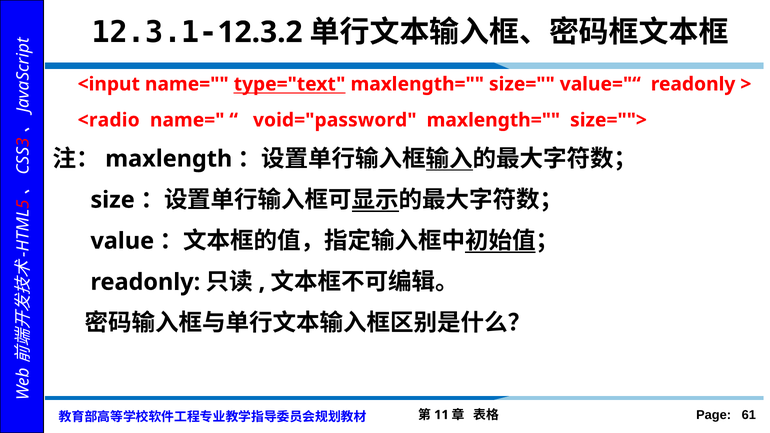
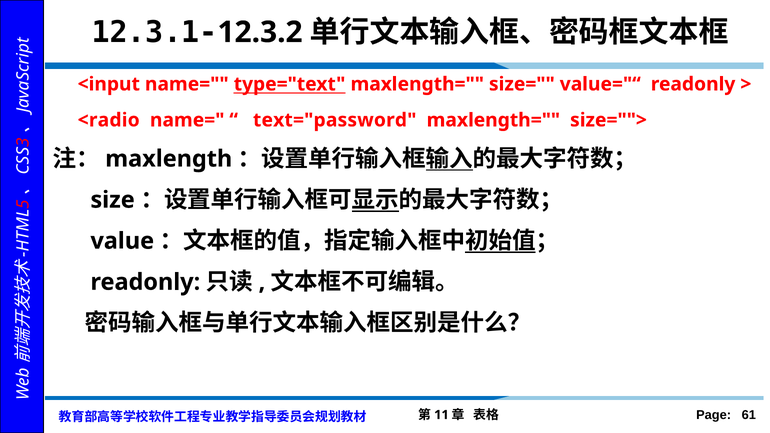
void="password: void="password -> text="password (335, 120)
